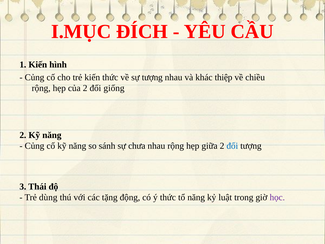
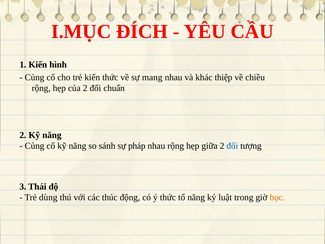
sự tượng: tượng -> mang (152, 77)
giống: giống -> chuẩn (114, 88)
chưa: chưa -> pháp (137, 146)
tặng: tặng -> thúc (110, 197)
học colour: purple -> orange (277, 197)
